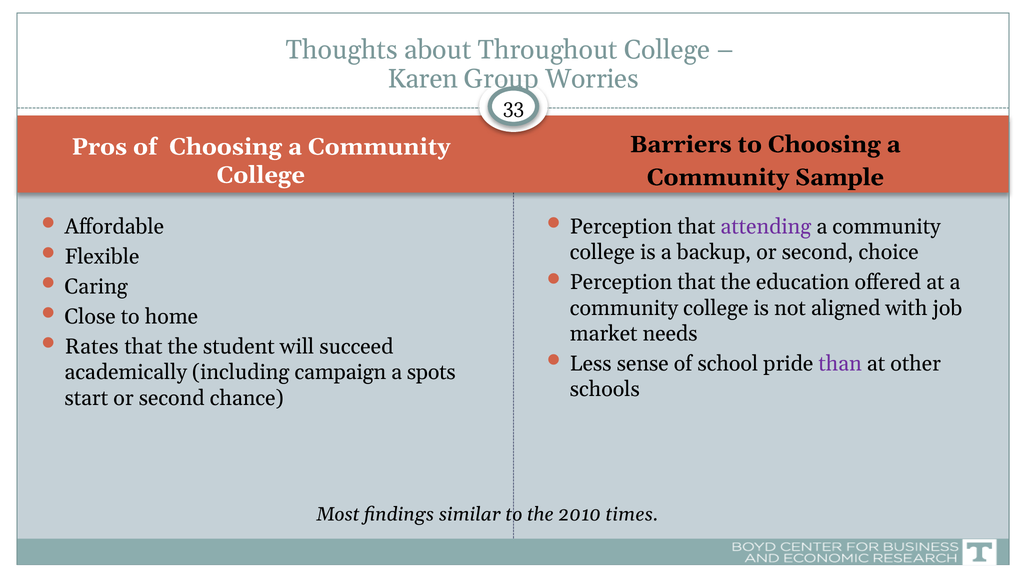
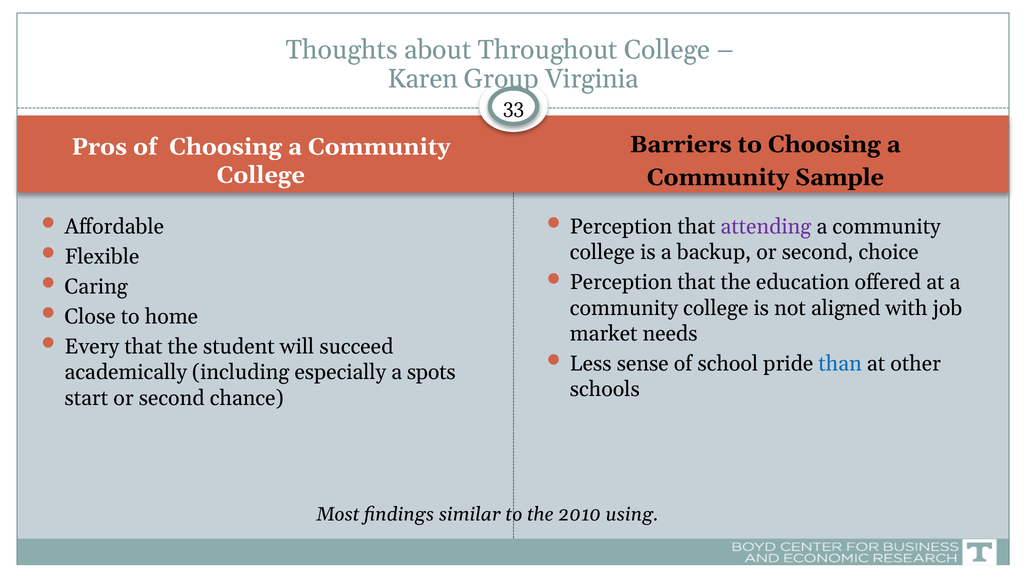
Worries: Worries -> Virginia (592, 79)
Rates: Rates -> Every (92, 346)
than colour: purple -> blue (840, 363)
campaign: campaign -> especially (340, 372)
times: times -> using (632, 514)
